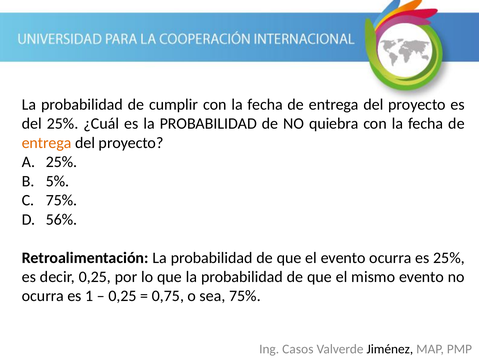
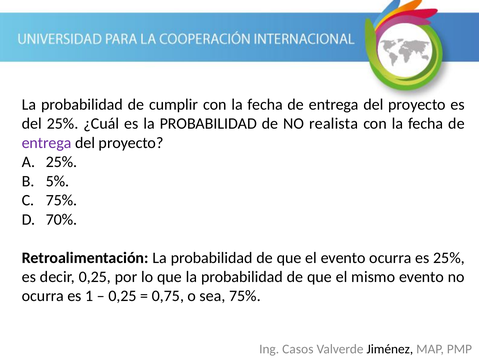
quiebra: quiebra -> realista (334, 124)
entrega colour: orange -> purple (47, 143)
56%: 56% -> 70% (62, 220)
